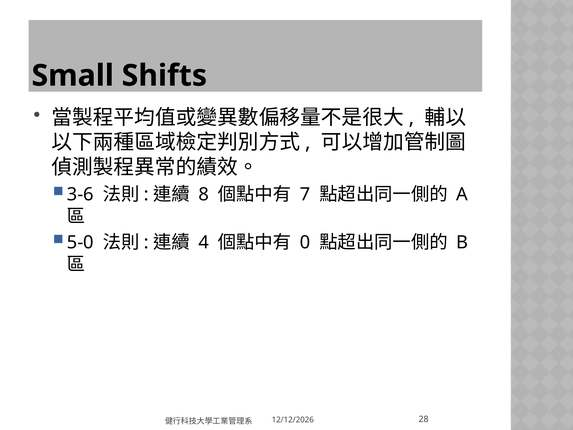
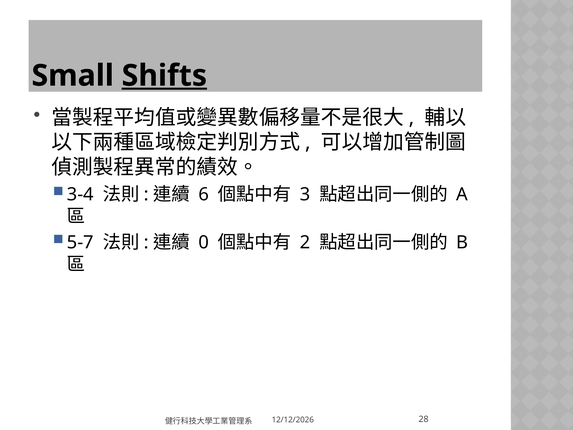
Shifts underline: none -> present (164, 76)
3-6: 3-6 -> 3-4 (80, 194)
8: 8 -> 6 (204, 194)
7: 7 -> 3 (305, 194)
5-0: 5-0 -> 5-7 (80, 242)
4: 4 -> 0 (204, 242)
0: 0 -> 2 (305, 242)
